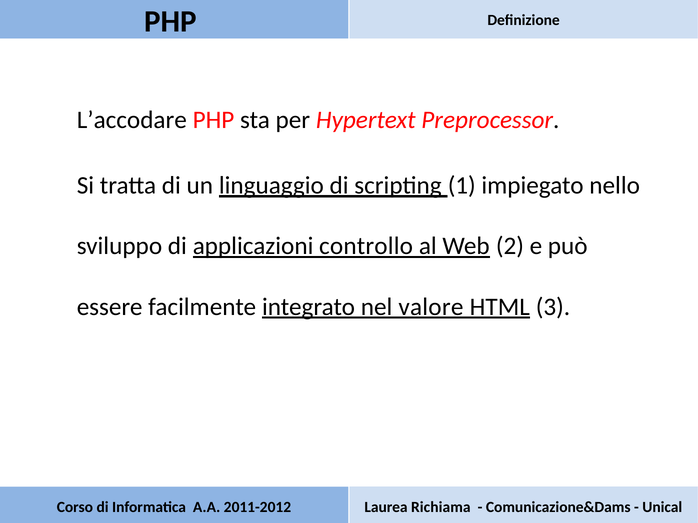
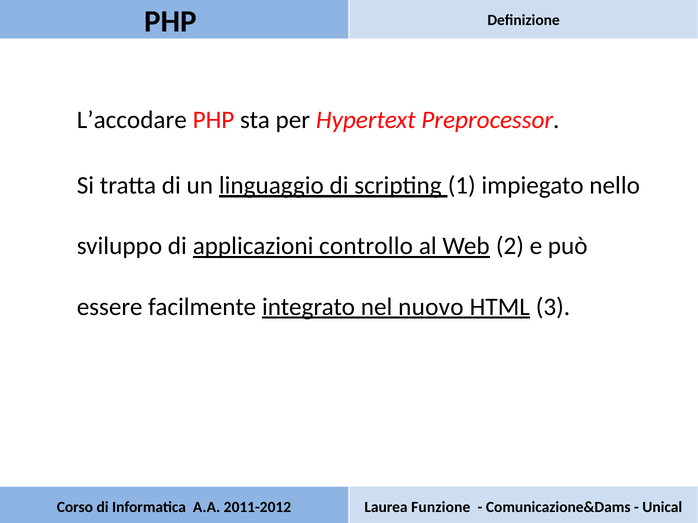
valore: valore -> nuovo (431, 307)
Richiama: Richiama -> Funzione (441, 507)
